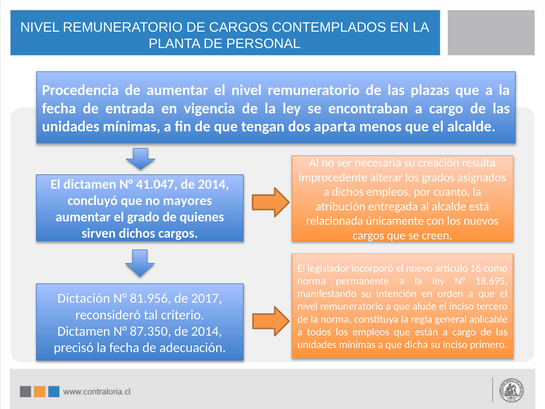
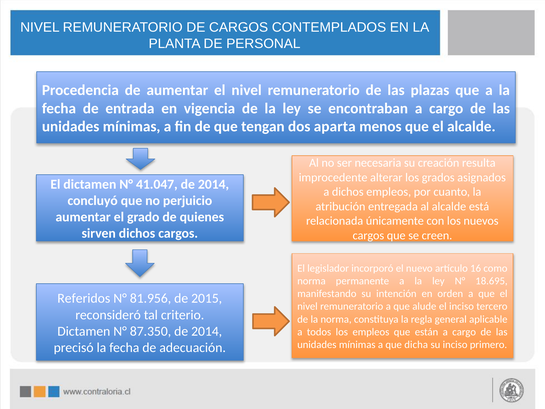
mayores: mayores -> perjuicio (188, 201)
Dictación: Dictación -> Referidos (84, 298)
2017: 2017 -> 2015 (207, 298)
